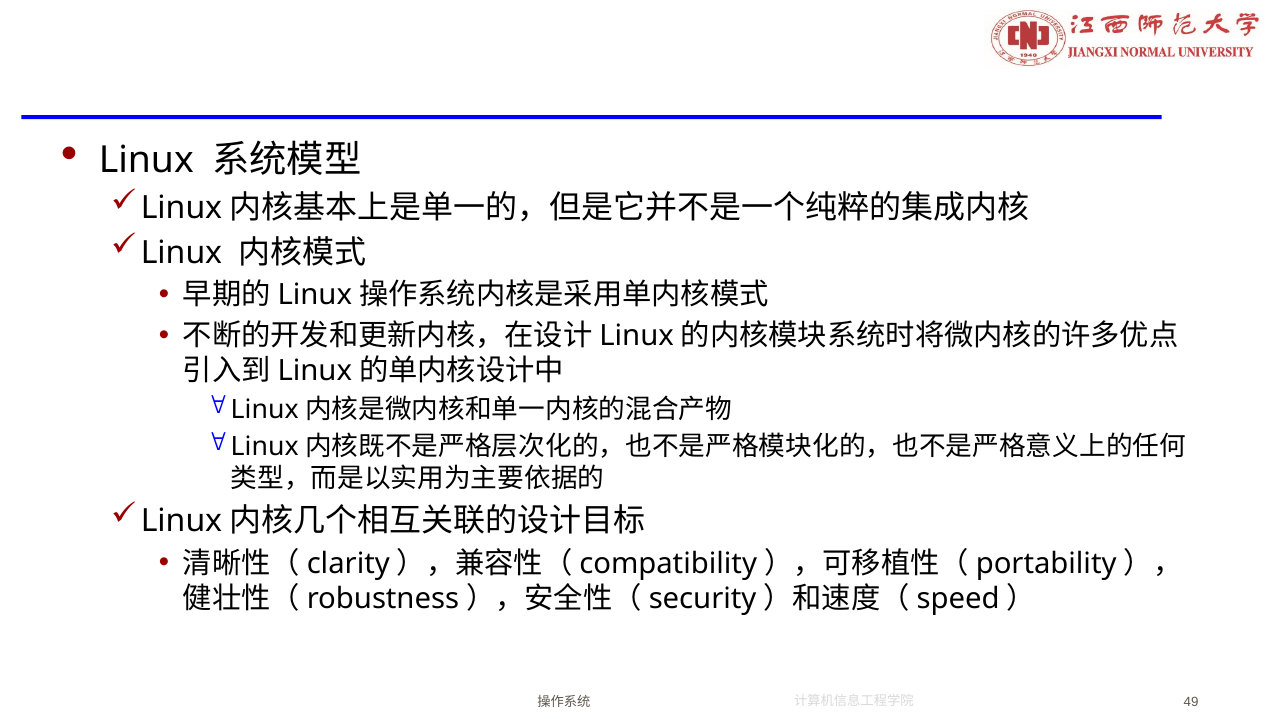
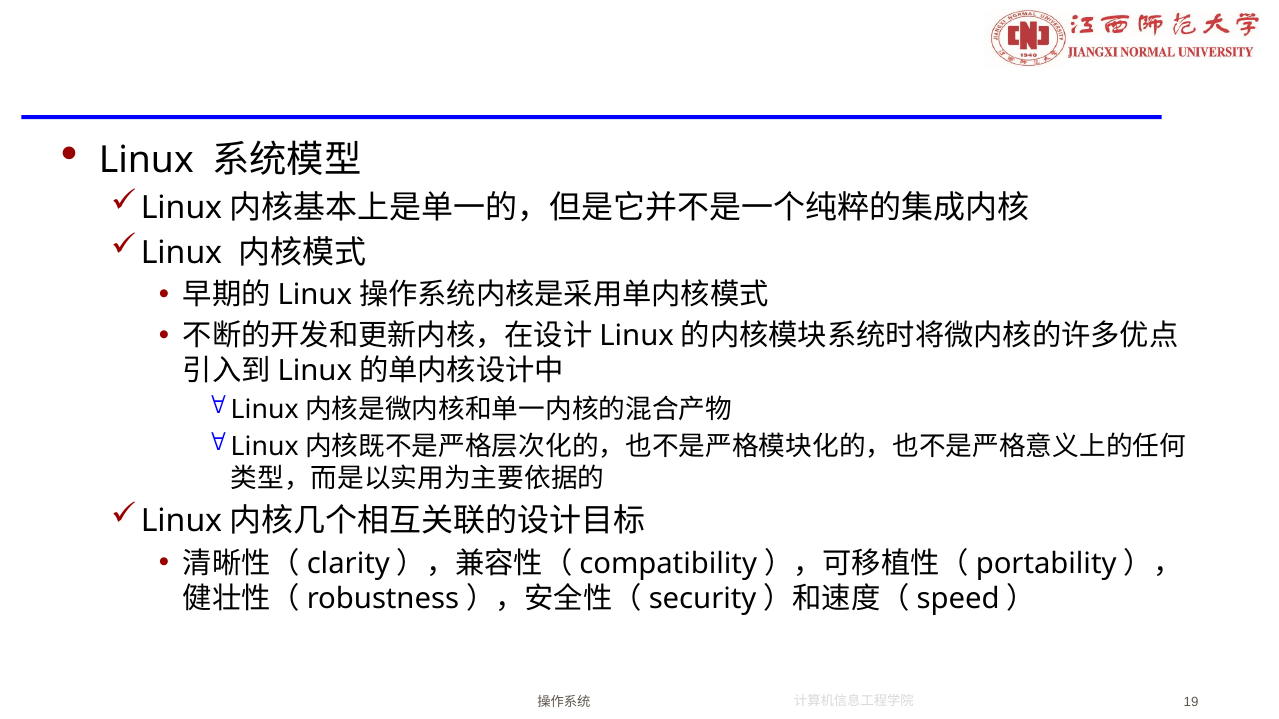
49: 49 -> 19 (1191, 703)
